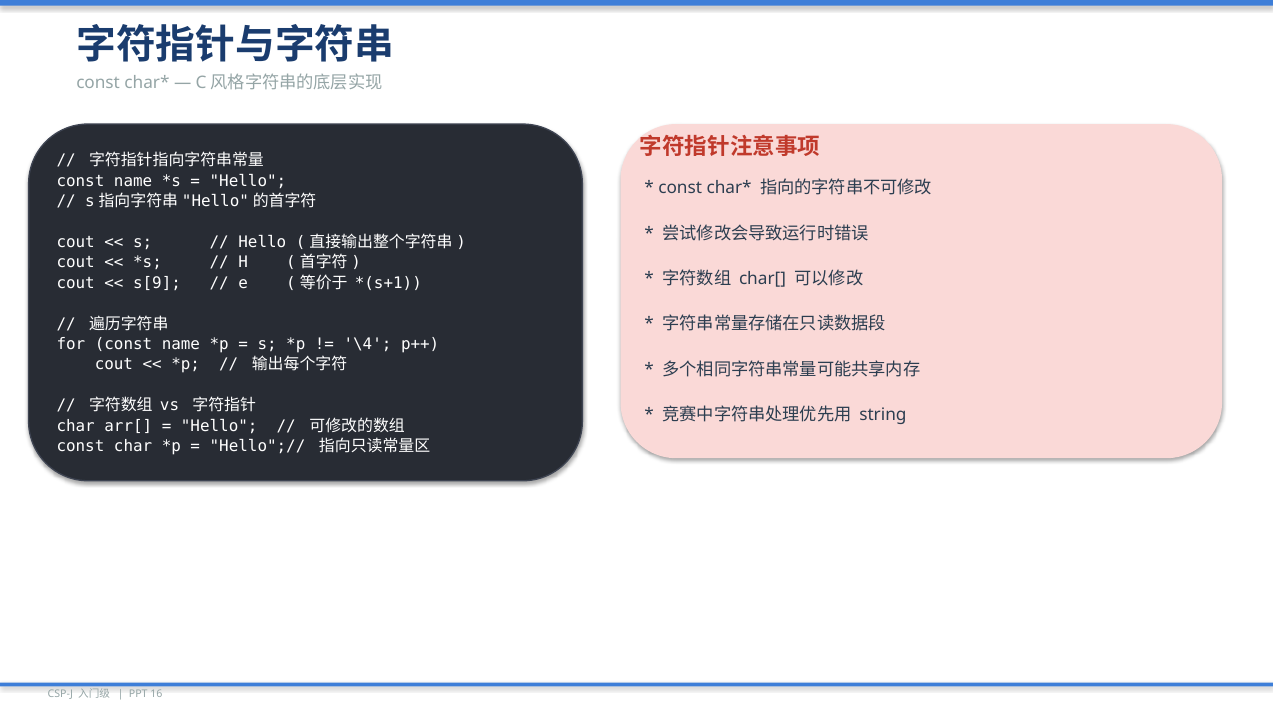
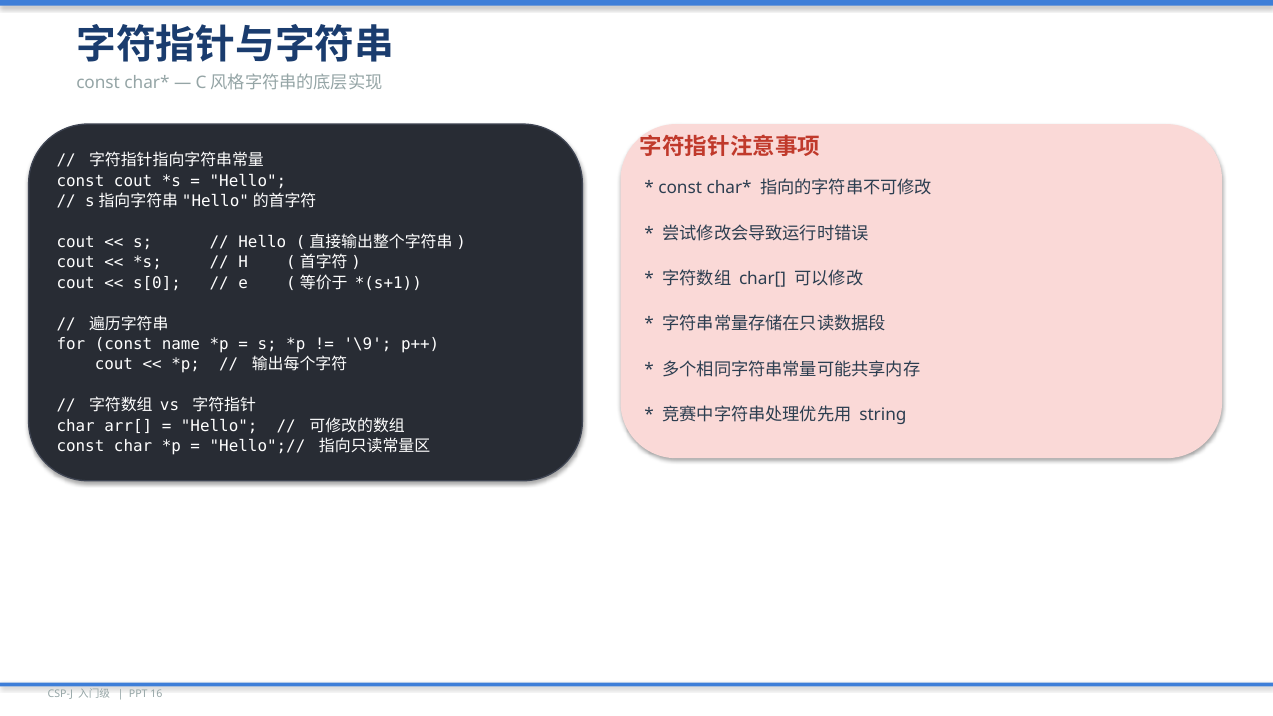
name: name -> cout (133, 181)
s[9: s[9 -> s[0 (157, 283)
\4: \4 -> \9 (368, 344)
